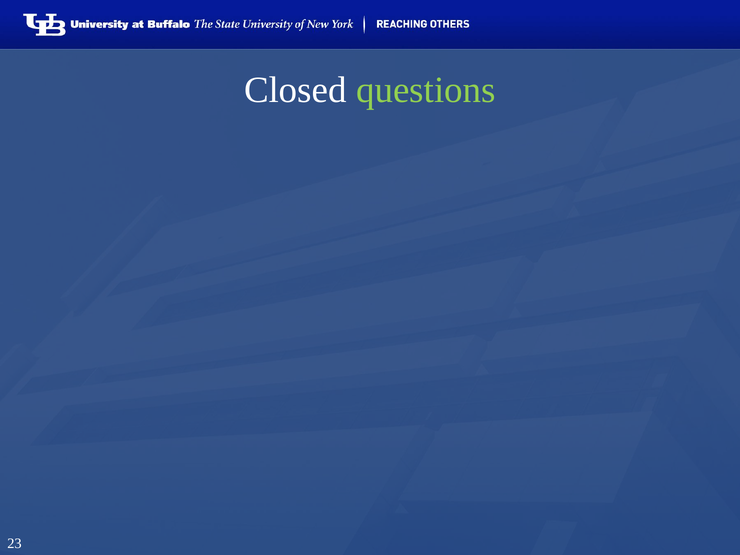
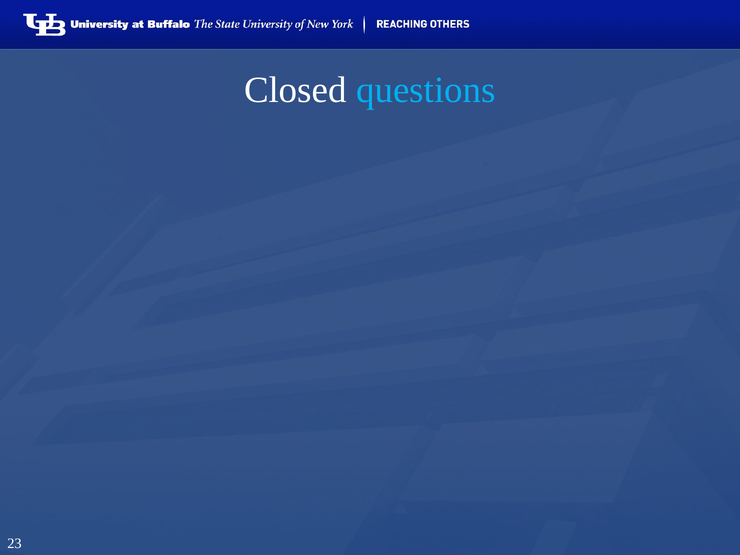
questions colour: light green -> light blue (426, 90)
